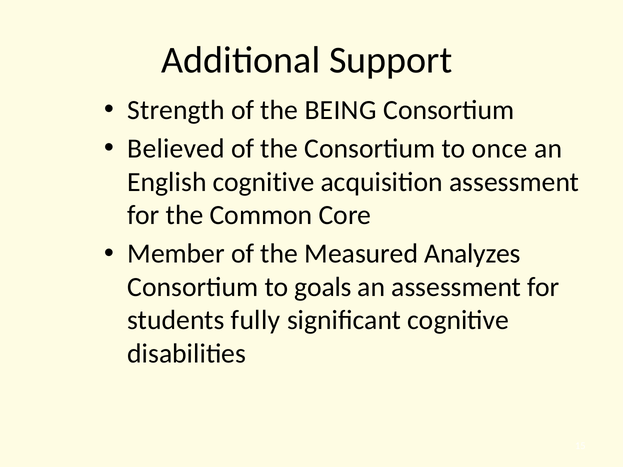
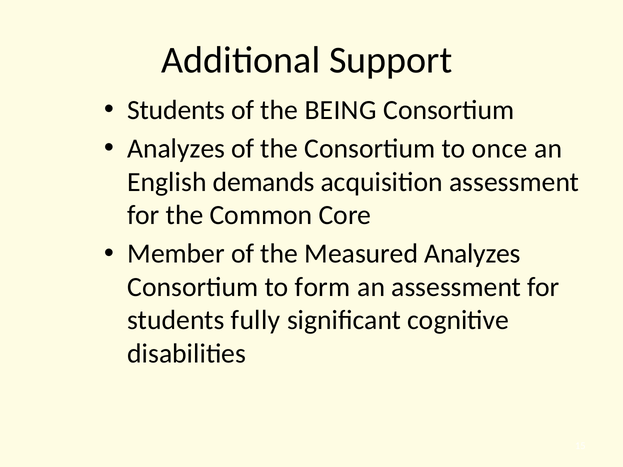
Strength: Strength -> Students (176, 110)
Believed: Believed -> Analyzes (176, 149)
English cognitive: cognitive -> demands (264, 182)
goals: goals -> form (323, 287)
